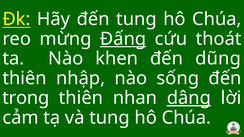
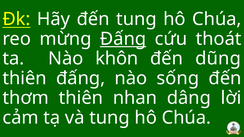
khen: khen -> khôn (117, 59)
thiên nhập: nhập -> đấng (81, 78)
trong: trong -> thơm (26, 98)
dâng underline: present -> none (189, 98)
